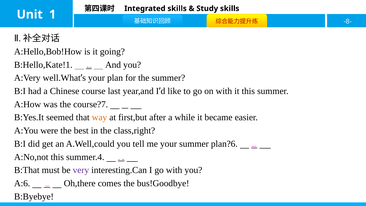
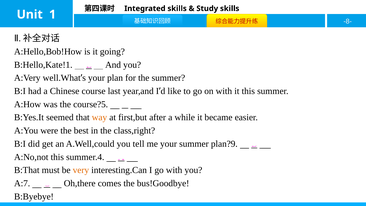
course?7: course?7 -> course?5 (91, 104)
plan?6: plan?6 -> plan?9 (224, 144)
very colour: purple -> orange (81, 170)
A:6: A:6 -> A:7 (22, 183)
